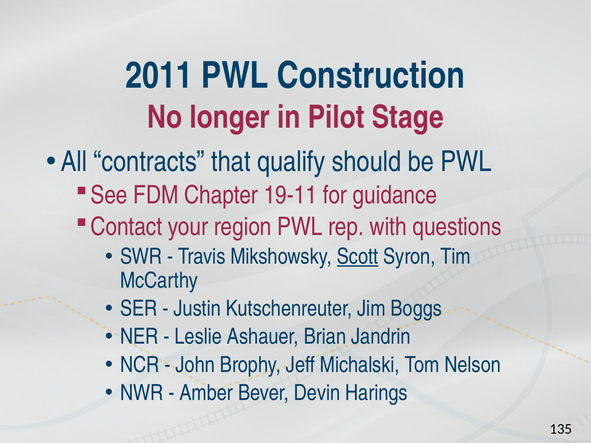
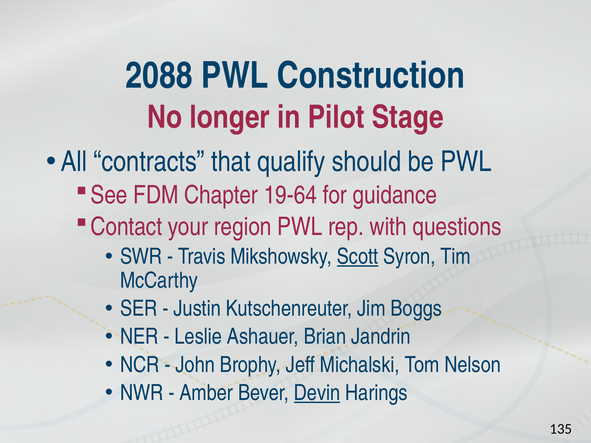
2011: 2011 -> 2088 (159, 76)
19-11: 19-11 -> 19-64 (290, 195)
Devin underline: none -> present (317, 393)
